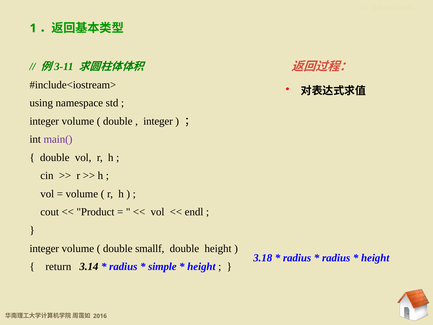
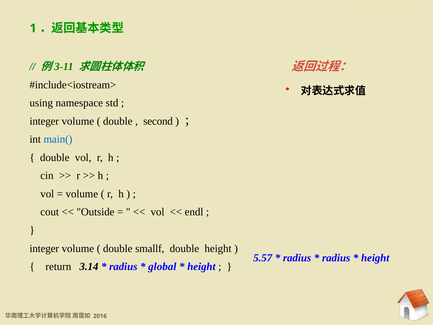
integer: integer -> second (158, 121)
main( colour: purple -> blue (58, 139)
Product: Product -> Outside (95, 212)
3.18: 3.18 -> 5.57 (263, 258)
simple: simple -> global (162, 266)
